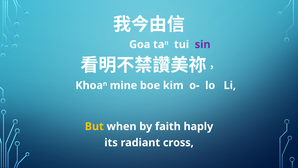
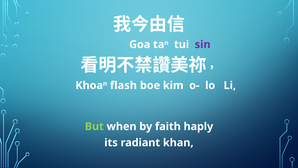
mine: mine -> flash (123, 85)
But colour: yellow -> light green (94, 126)
cross: cross -> khan (178, 142)
